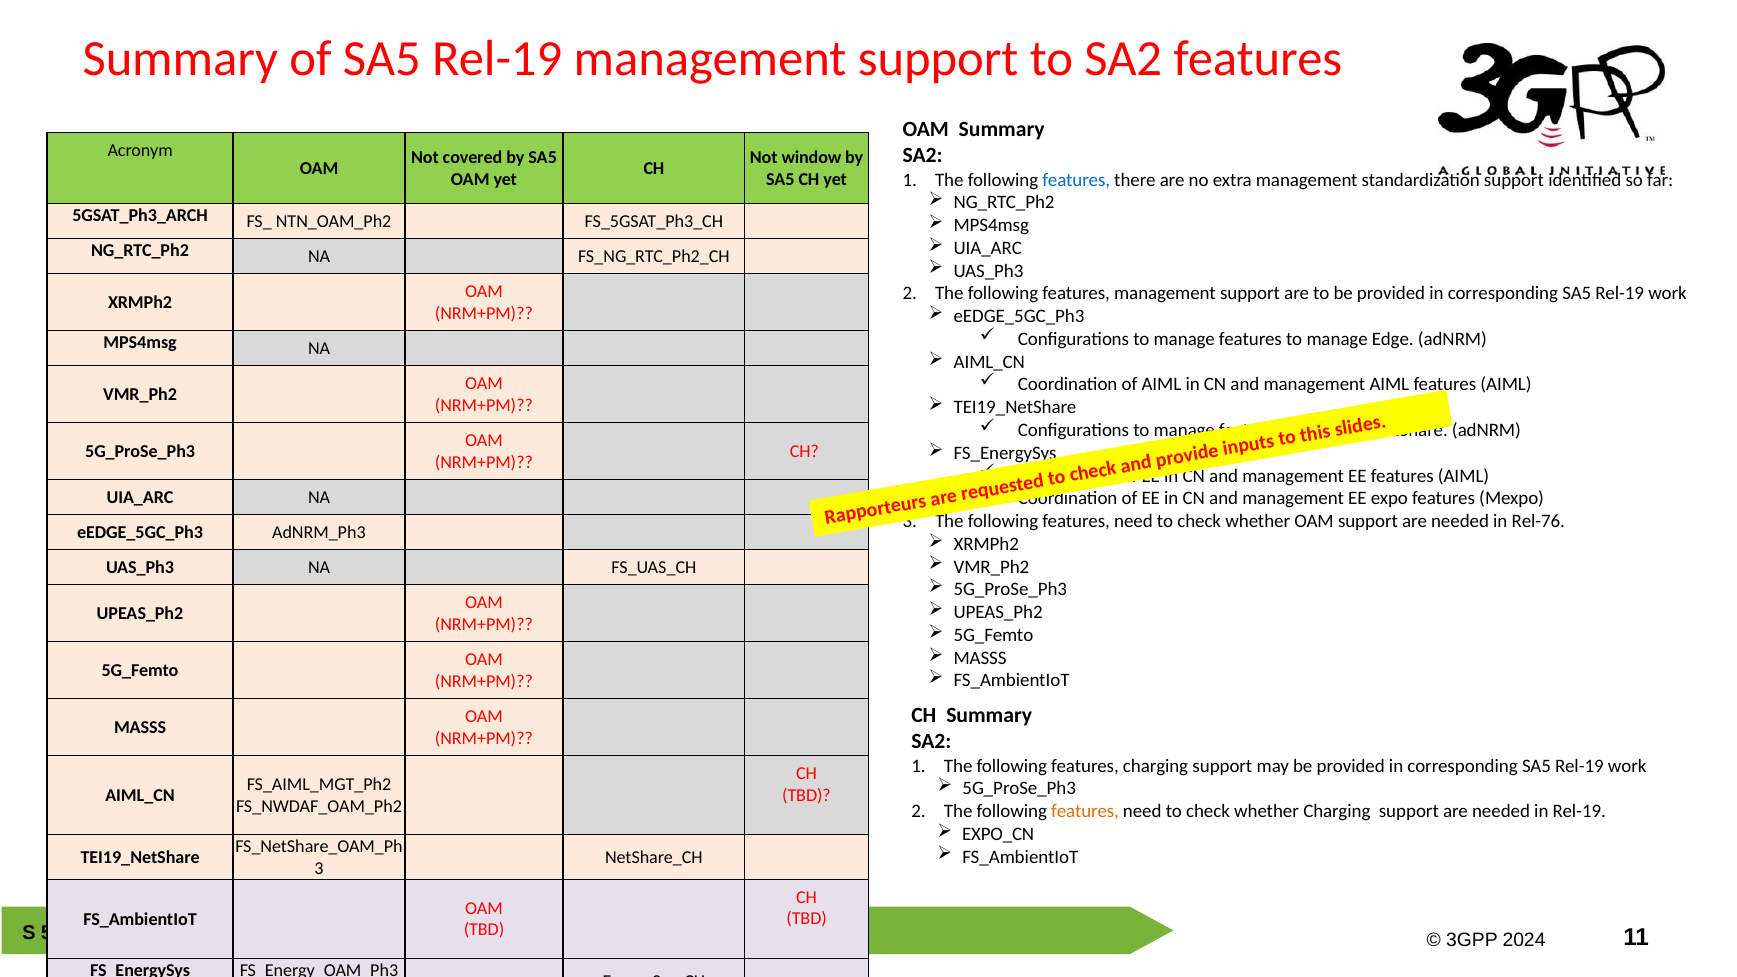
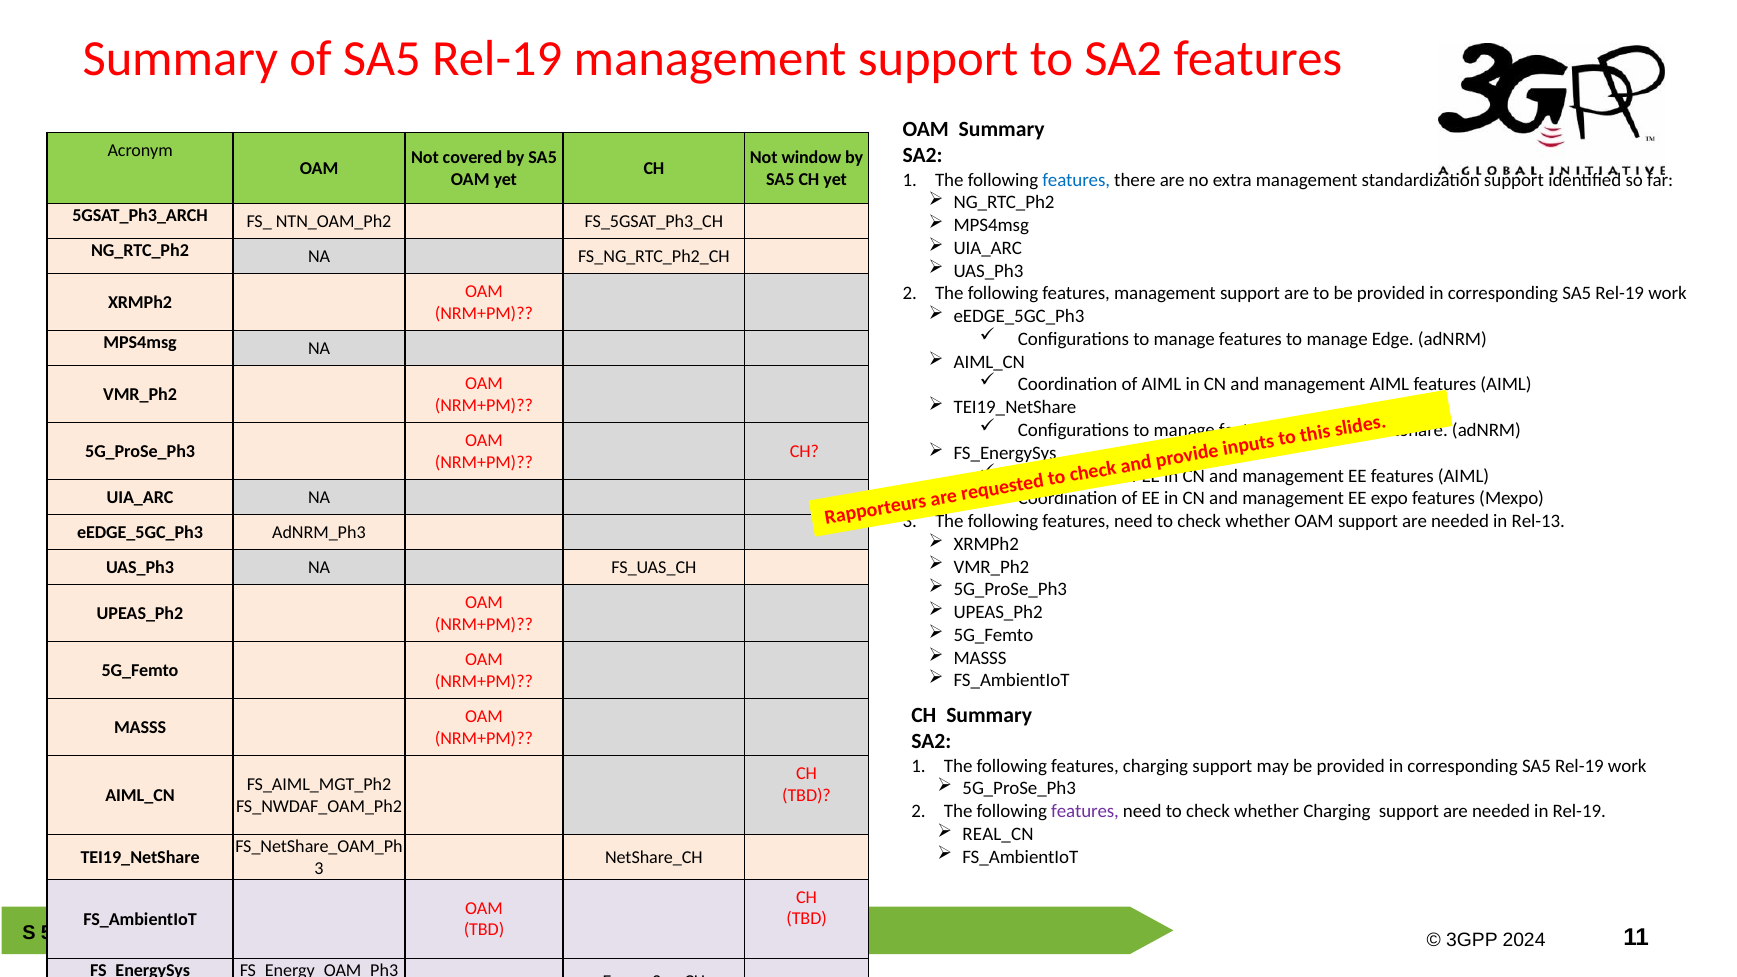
Rel-76: Rel-76 -> Rel-13 (1538, 521)
features colour: orange -> purple (1085, 811)
EXPO_CN: EXPO_CN -> REAL_CN (998, 834)
